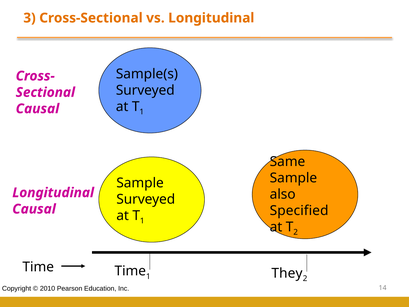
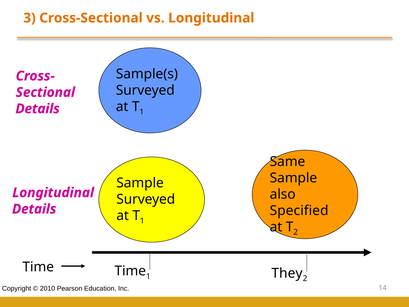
Causal: Causal -> Details (38, 109)
Causal: Causal -> Details (34, 209)
